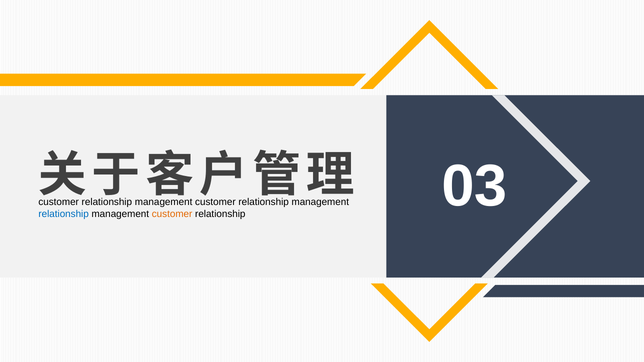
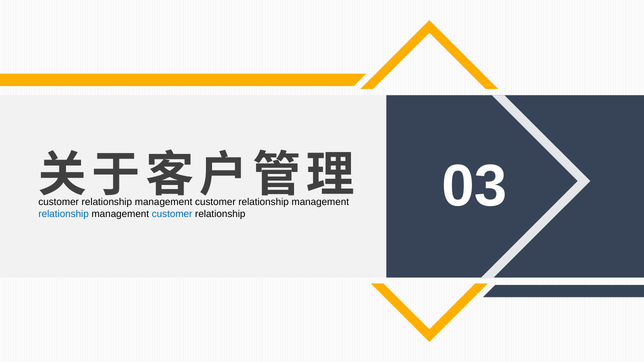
customer colour: orange -> blue (172, 214)
